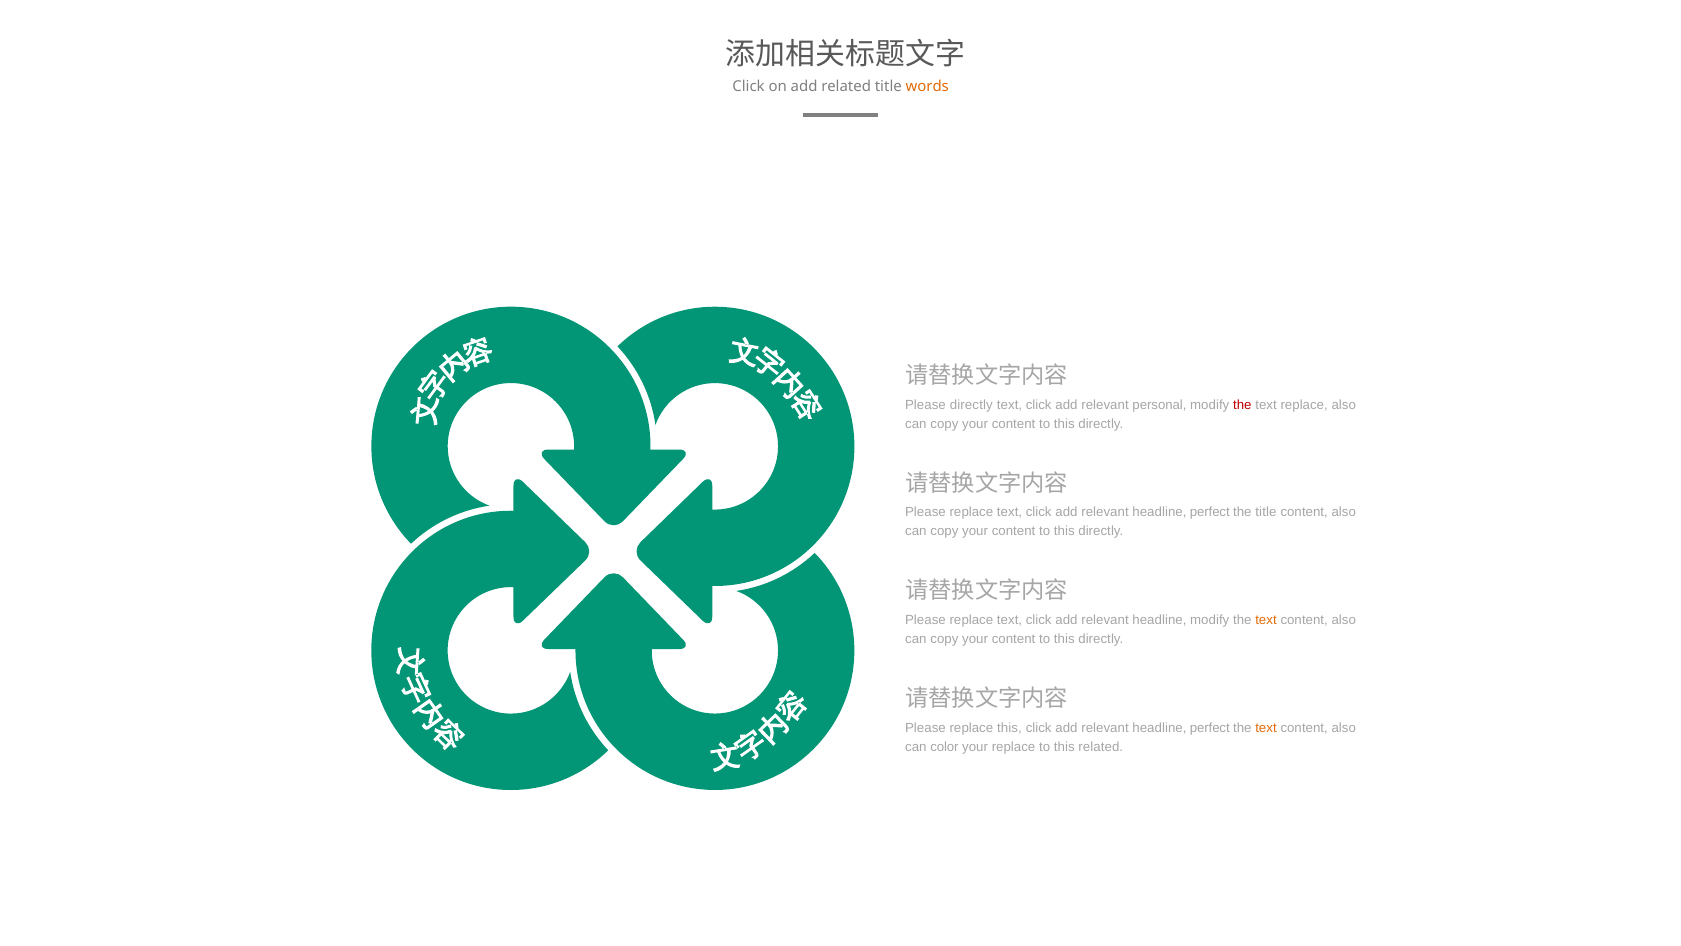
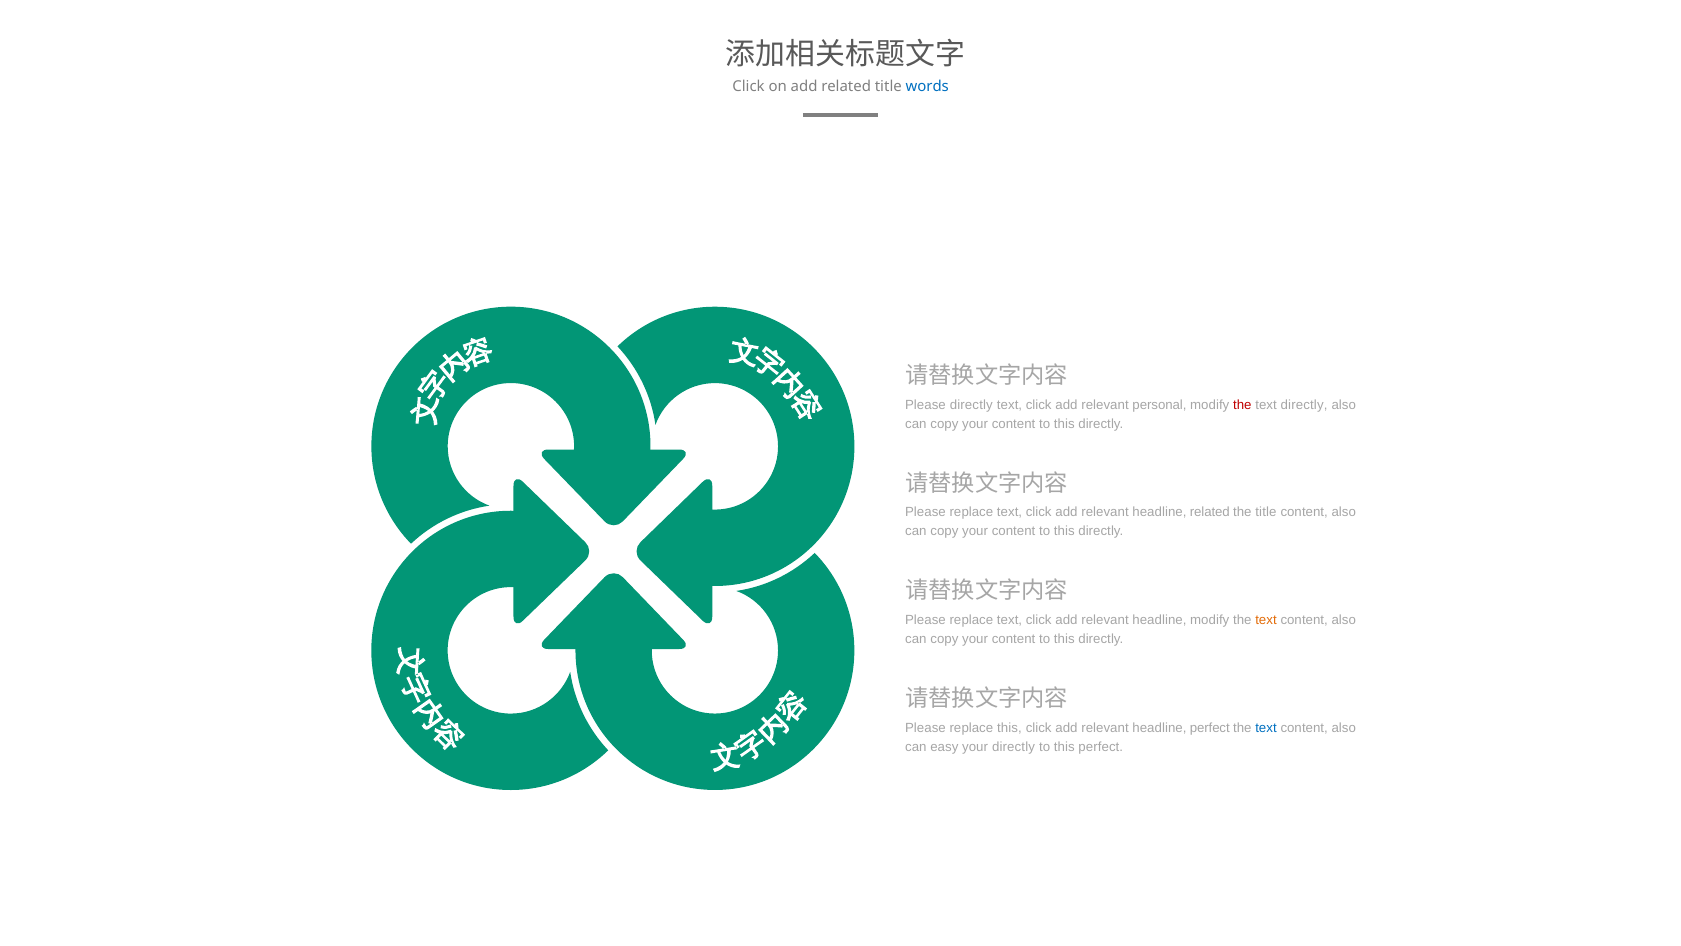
words colour: orange -> blue (927, 86)
text replace: replace -> directly (1304, 405)
perfect: perfect -> related (1210, 512)
text colour: orange -> blue (1266, 728)
color: color -> easy (944, 747)
your replace: replace -> directly (1014, 747)
this related: related -> perfect (1101, 747)
